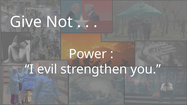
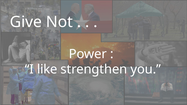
evil: evil -> like (47, 69)
